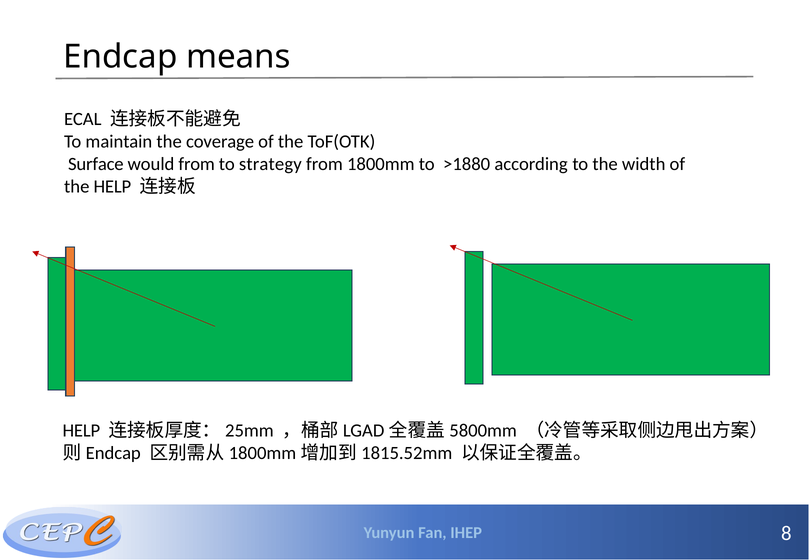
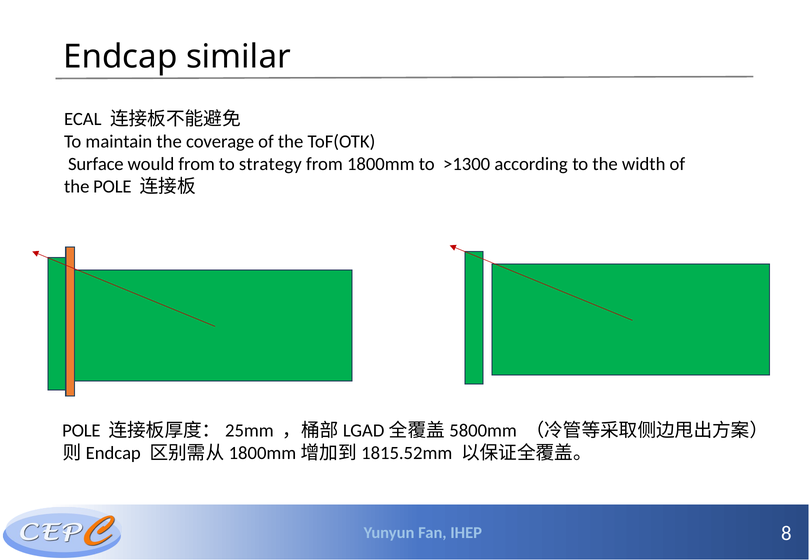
means: means -> similar (238, 57)
>1880: >1880 -> >1300 (467, 164)
the HELP: HELP -> POLE (112, 186)
HELP: HELP -> POLE (81, 431)
